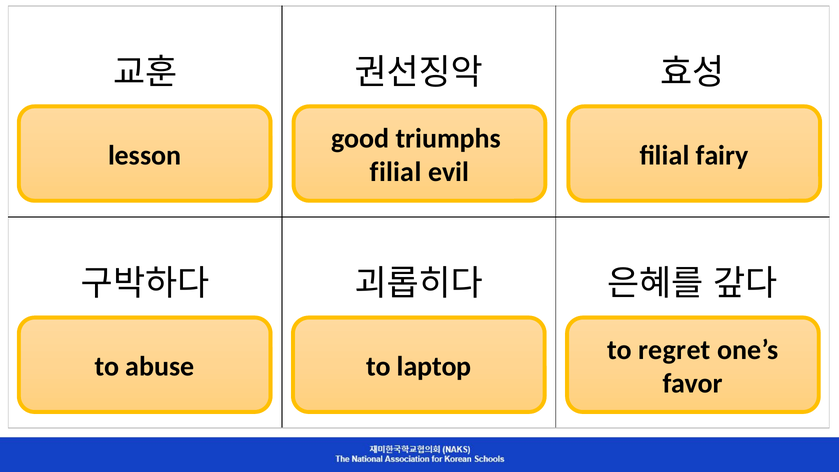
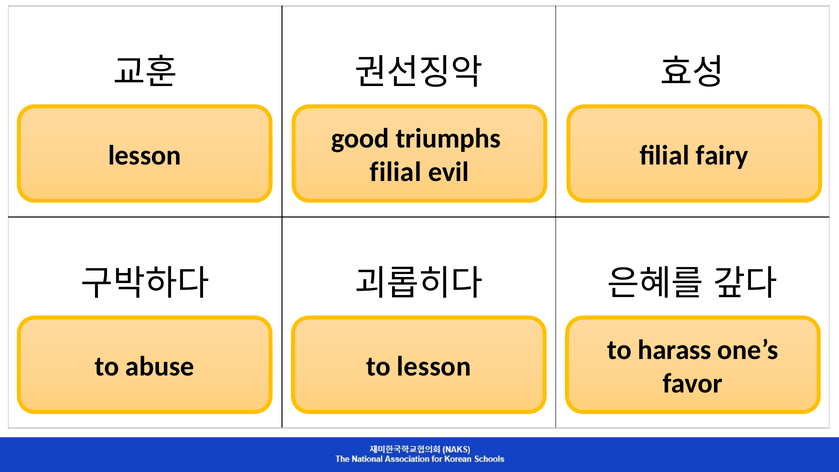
regret: regret -> harass (675, 350)
to laptop: laptop -> lesson (434, 367)
